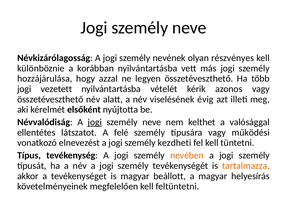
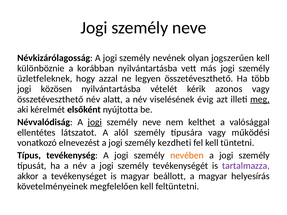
részvényes: részvényes -> jogszerűen (233, 58)
hozzájárulása: hozzájárulása -> üzletfeleknek (45, 79)
vezetett: vezetett -> közösen (56, 89)
meg underline: none -> present (260, 99)
felé: felé -> alól (121, 133)
tartalmazza colour: orange -> purple (246, 166)
